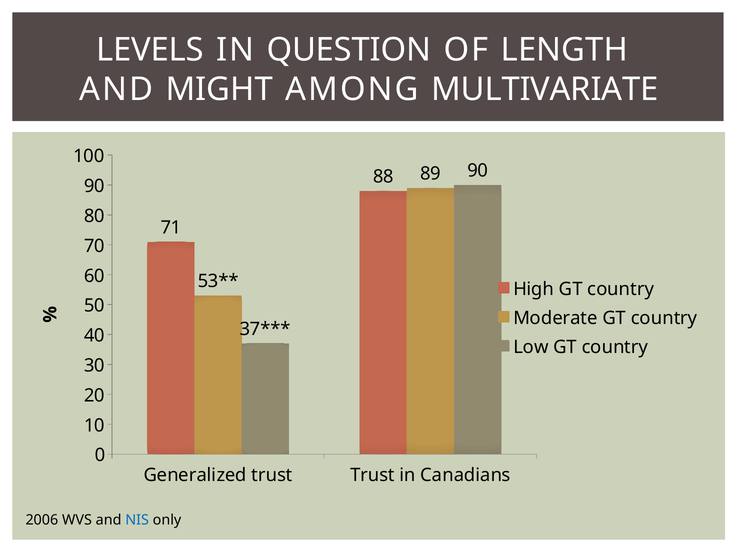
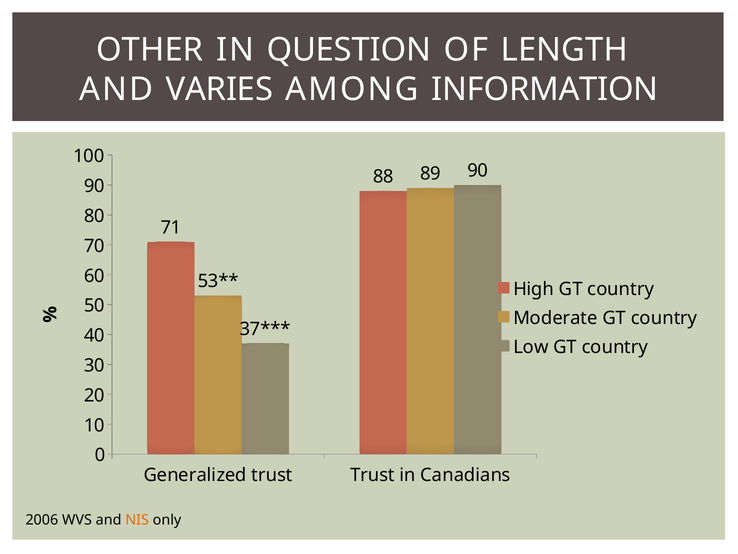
LEVELS: LEVELS -> OTHER (150, 50)
MIGHT: MIGHT -> VARIES (219, 89)
MULTIVARIATE: MULTIVARIATE -> INFORMATION (545, 89)
NIS colour: blue -> orange (137, 519)
